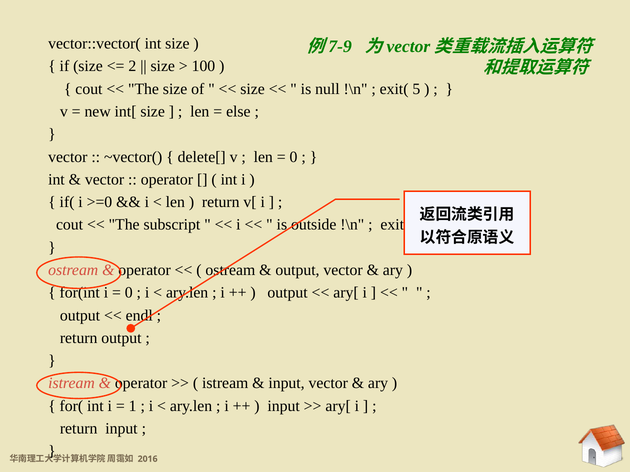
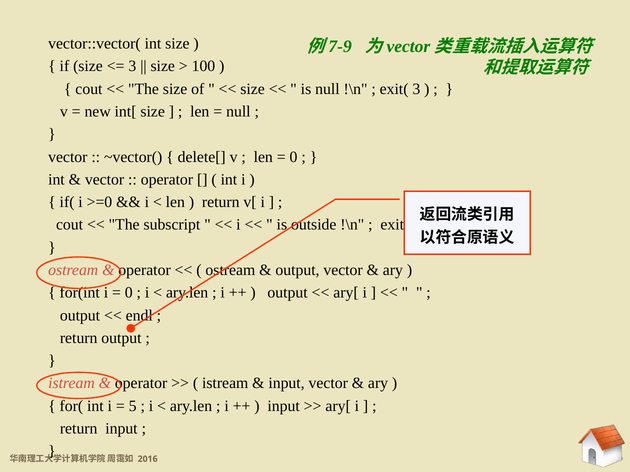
2: 2 -> 3 (132, 66)
exit( 5: 5 -> 3 (416, 89)
else: else -> null (238, 112)
1: 1 -> 5 (133, 406)
